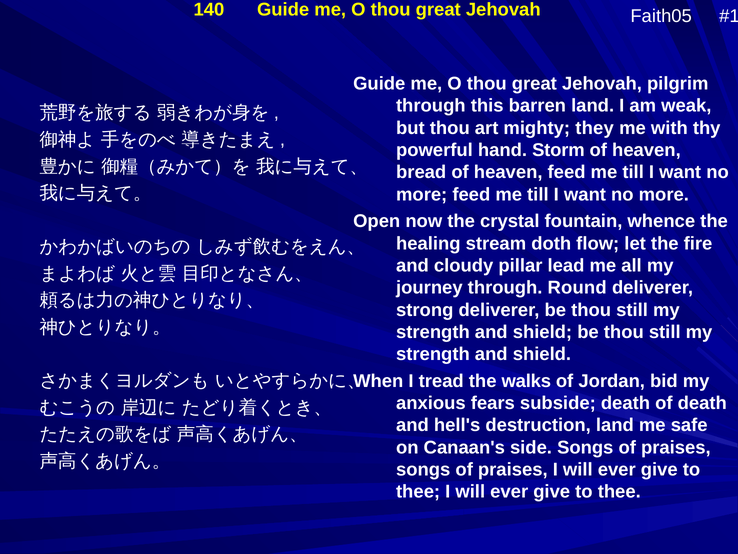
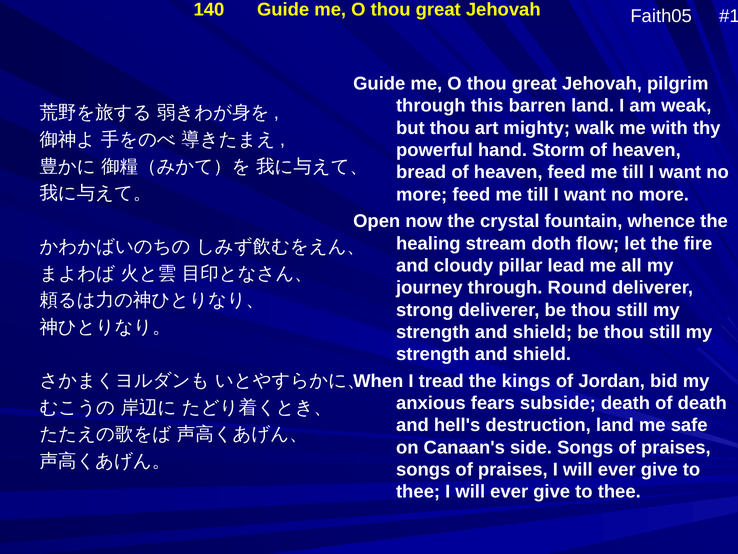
they: they -> walk (595, 128)
walks: walks -> kings (526, 381)
